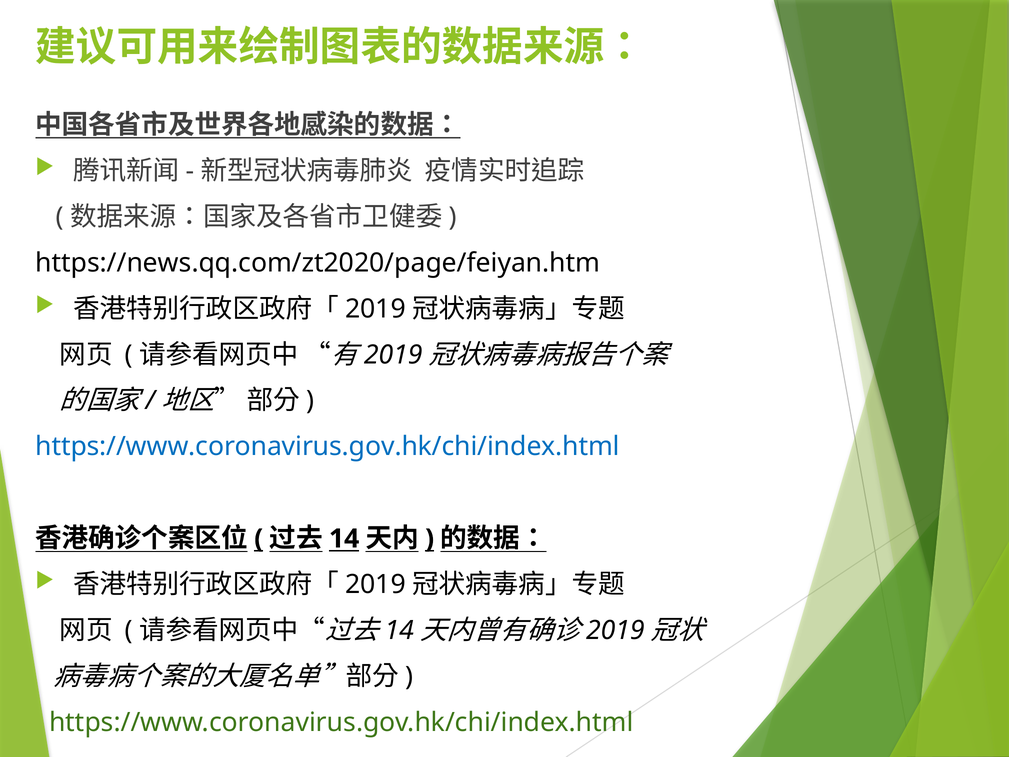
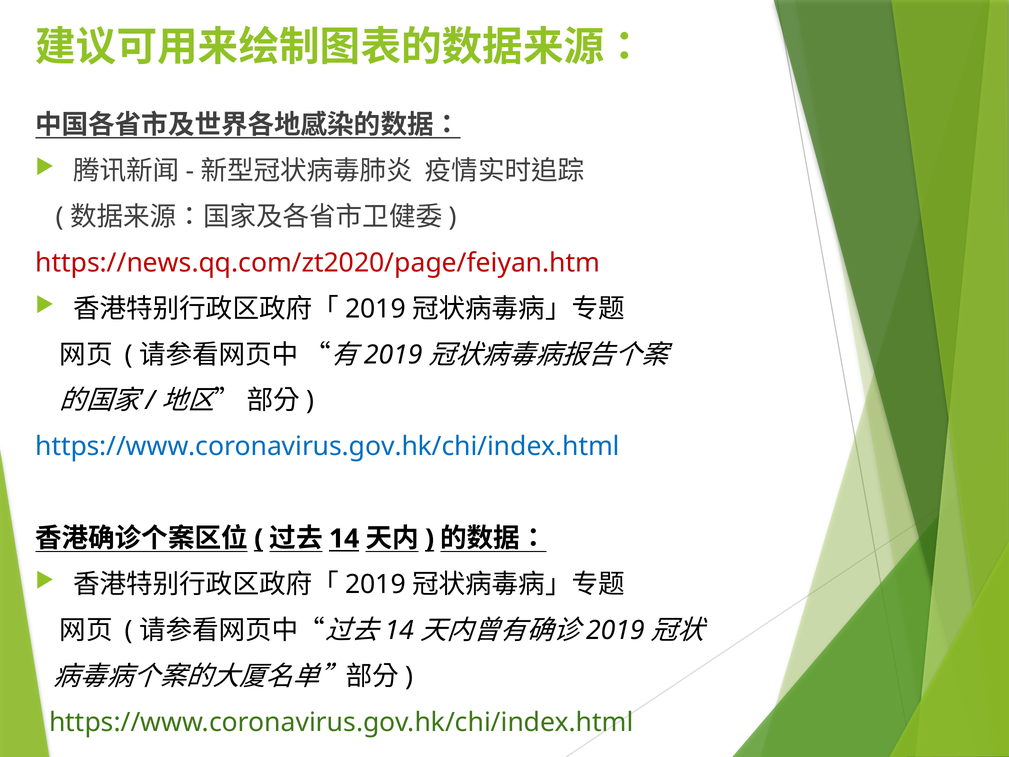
https://news.qq.com/zt2020/page/feiyan.htm colour: black -> red (318, 263)
